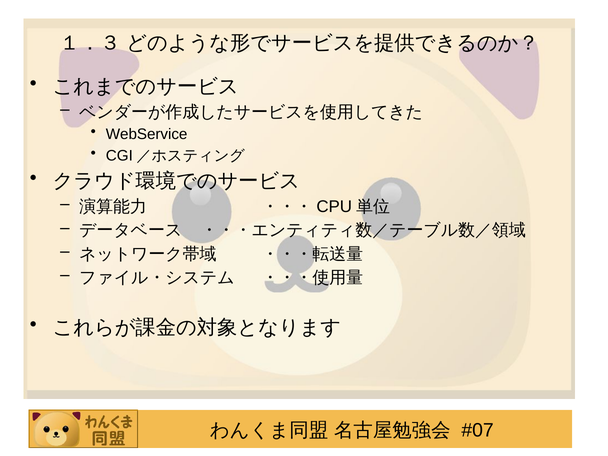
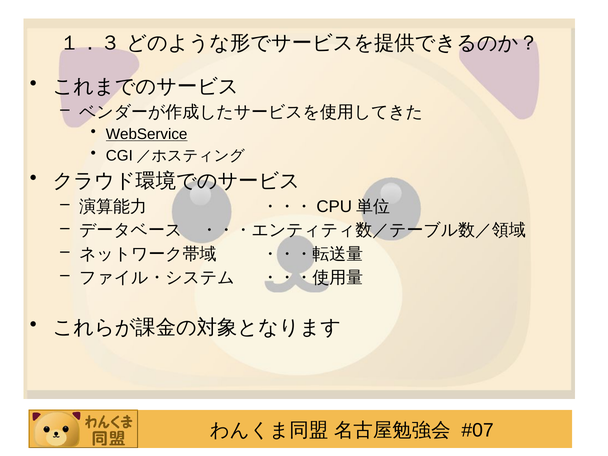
WebService underline: none -> present (147, 134)
